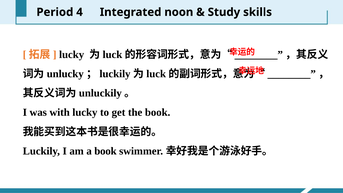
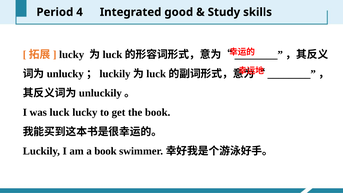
noon: noon -> good (179, 12)
was with: with -> luck (60, 112)
